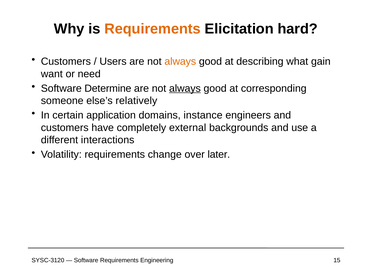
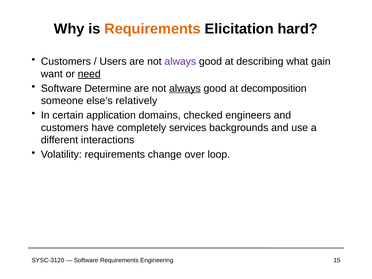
always colour: orange -> purple (180, 61)
need underline: none -> present (89, 74)
corresponding: corresponding -> decomposition (274, 88)
instance: instance -> checked (203, 115)
external: external -> services (188, 128)
later: later -> loop (219, 155)
